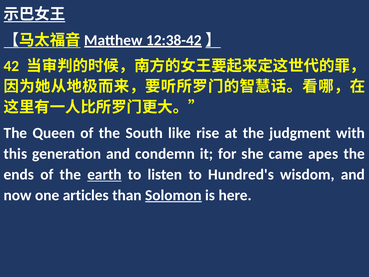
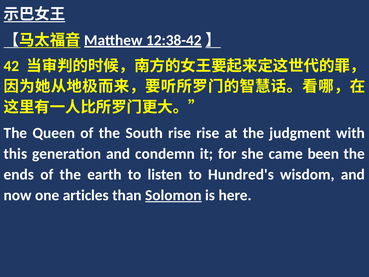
South like: like -> rise (180, 133)
apes: apes -> been (323, 154)
earth underline: present -> none (104, 174)
